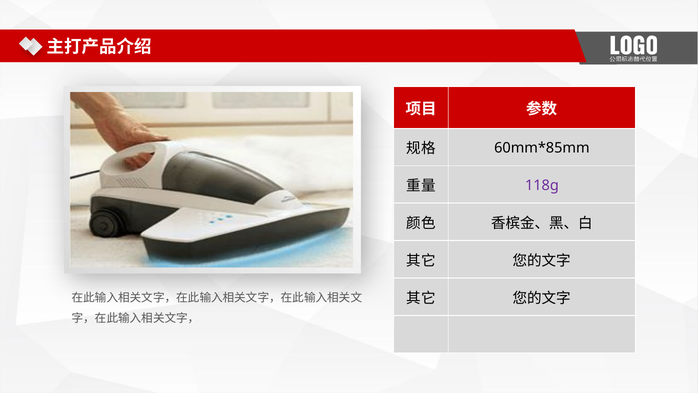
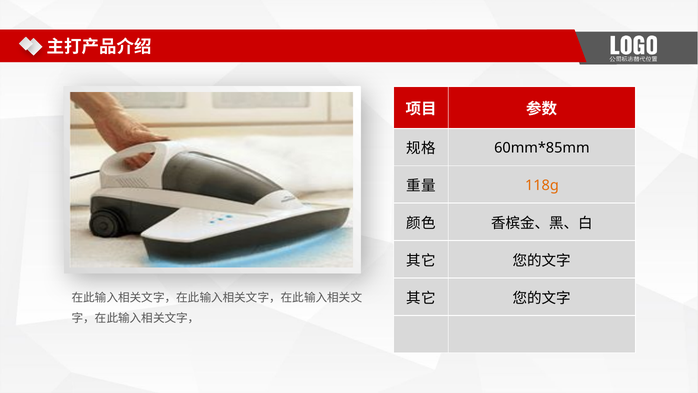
118g colour: purple -> orange (542, 185)
